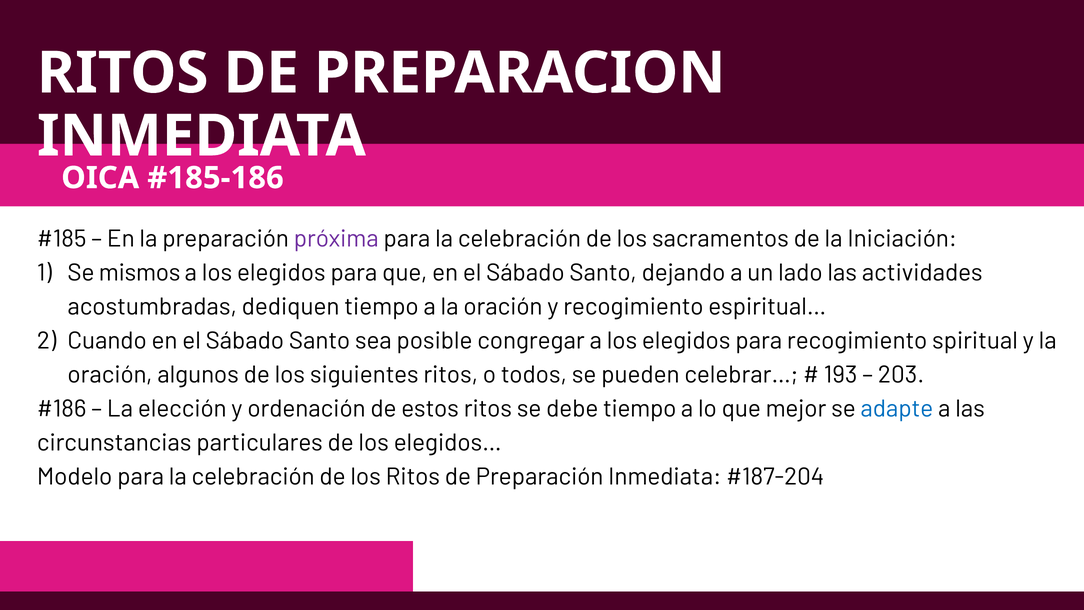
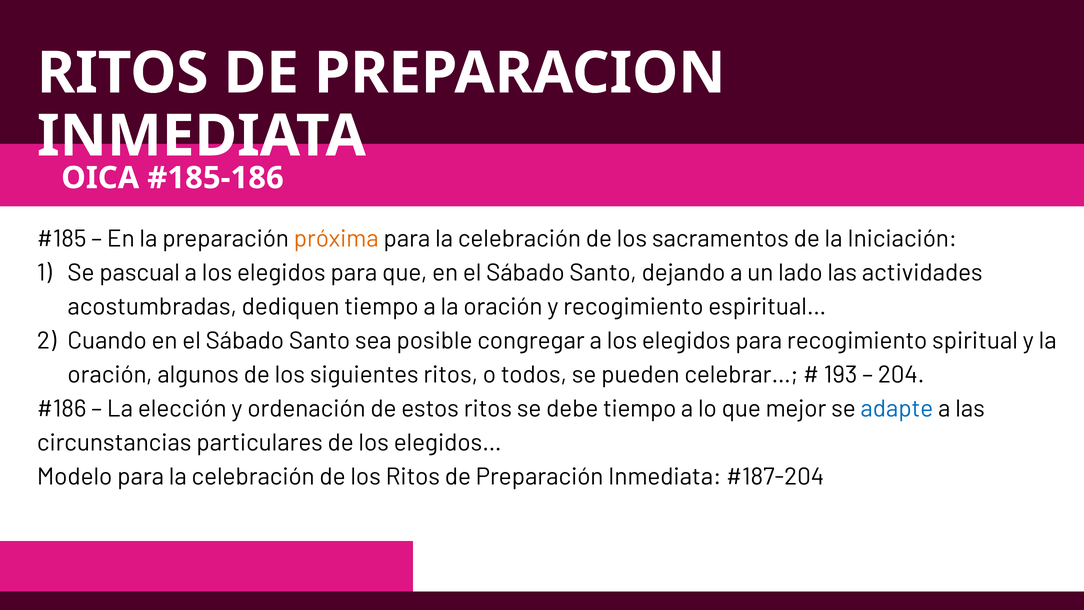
próxima colour: purple -> orange (336, 239)
mismos: mismos -> pascual (140, 273)
203: 203 -> 204 (901, 375)
